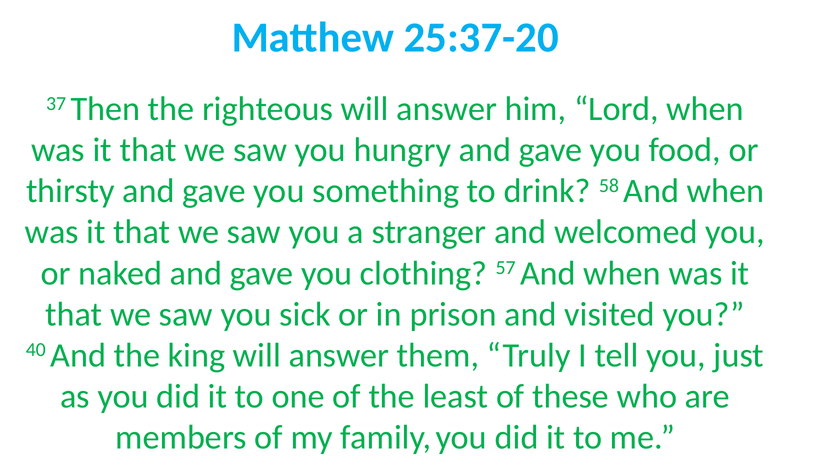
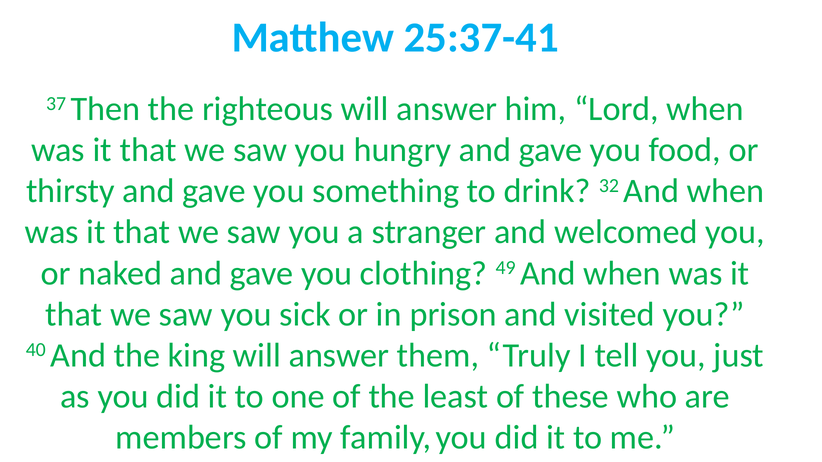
25:37-20: 25:37-20 -> 25:37-41 (481, 38)
58: 58 -> 32 (609, 186)
57: 57 -> 49 (506, 268)
